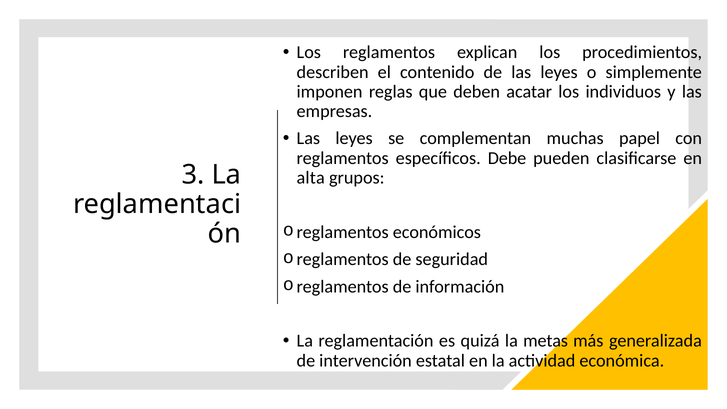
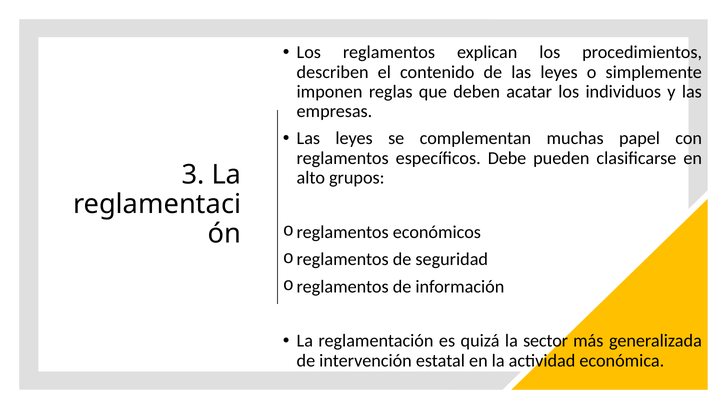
alta: alta -> alto (311, 178)
metas: metas -> sector (546, 341)
